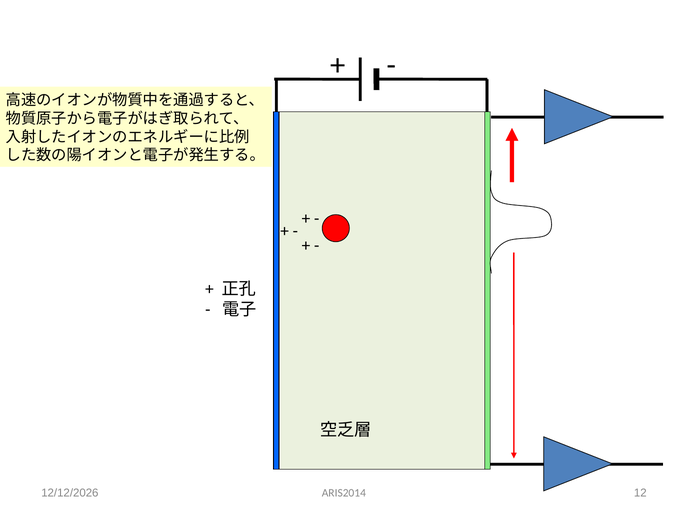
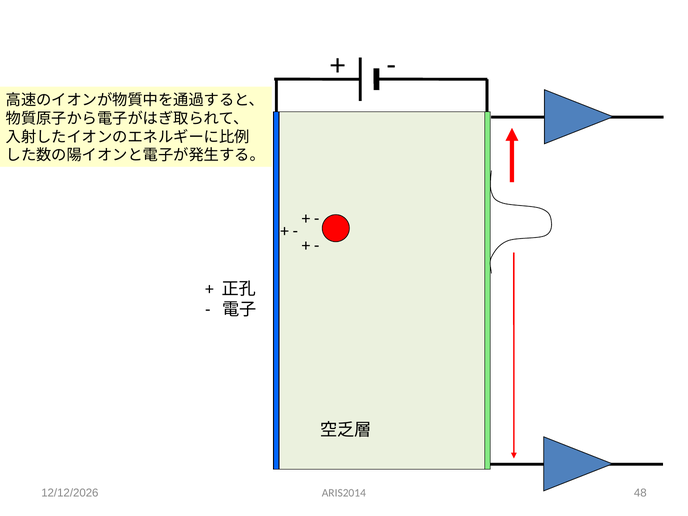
12: 12 -> 48 (640, 493)
